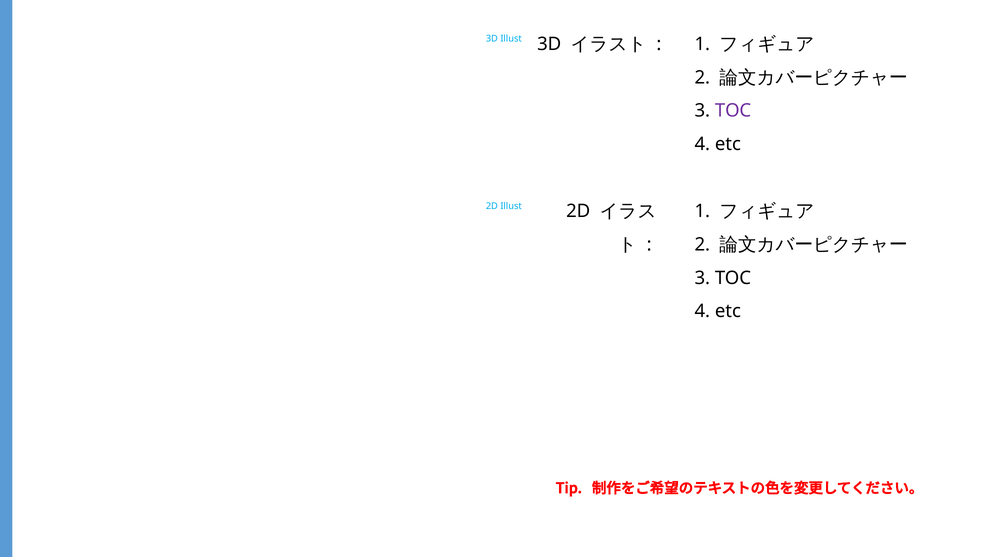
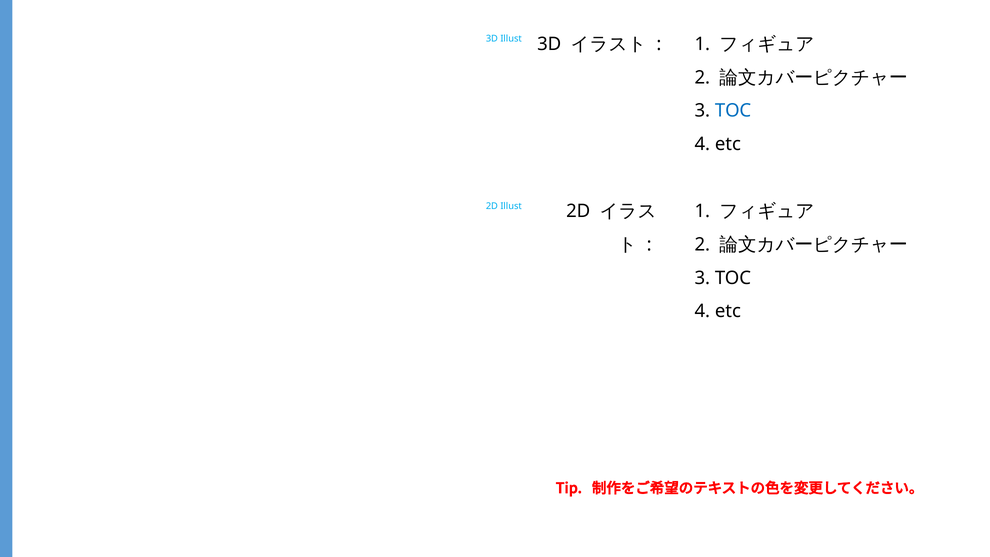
TOC colour: purple -> blue (733, 111)
